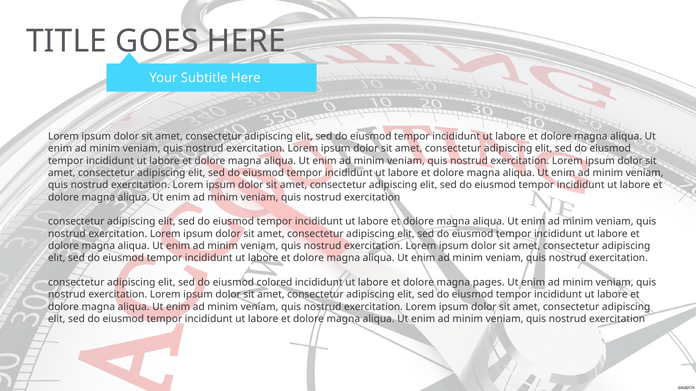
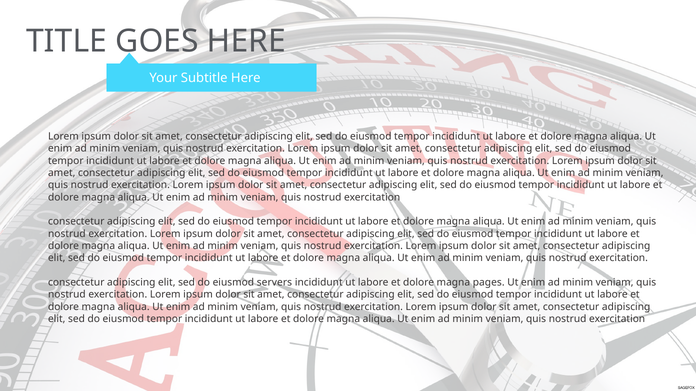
colored: colored -> servers (274, 283)
